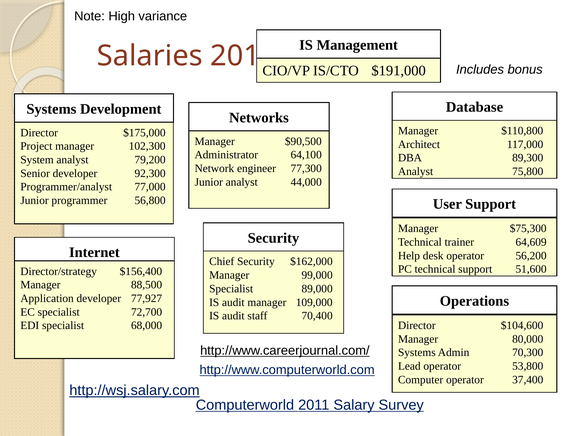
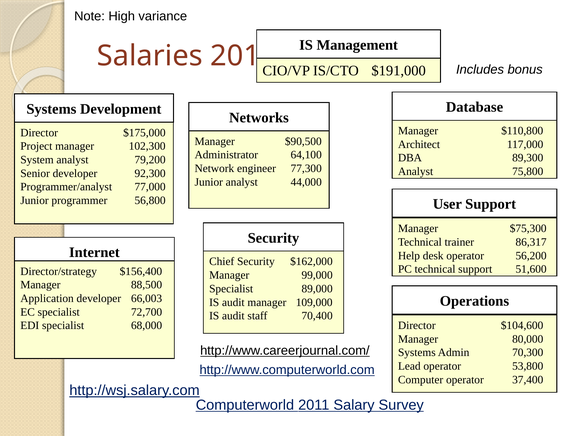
64,609: 64,609 -> 86,317 (531, 242)
77,927: 77,927 -> 66,003 (147, 298)
